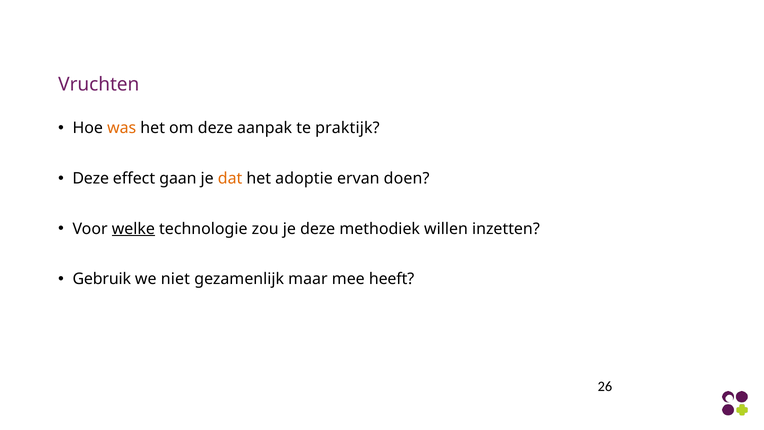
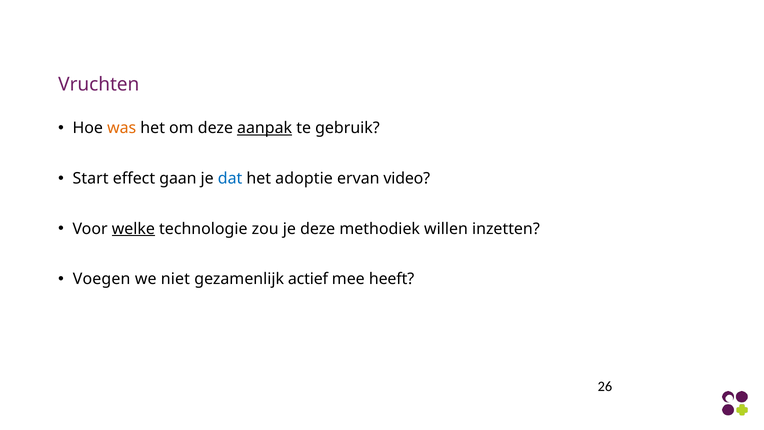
aanpak underline: none -> present (265, 128)
praktijk: praktijk -> gebruik (347, 128)
Deze: Deze -> Start (91, 178)
dat colour: orange -> blue (230, 178)
doen: doen -> video (407, 178)
Gebruik: Gebruik -> Voegen (102, 279)
maar: maar -> actief (308, 279)
